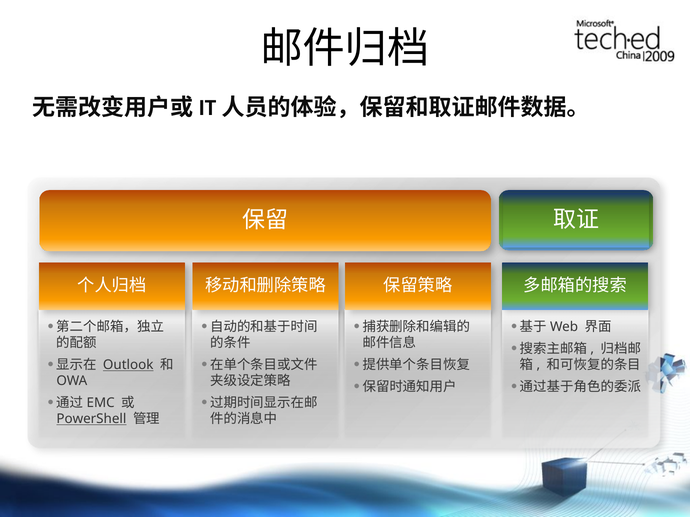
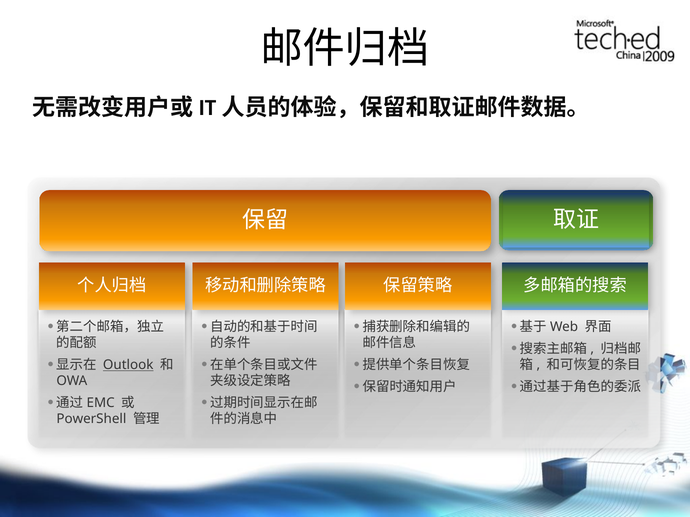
PowerShell underline: present -> none (91, 419)
